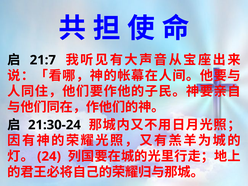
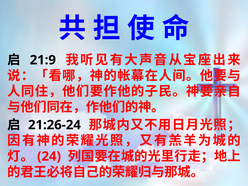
21:7: 21:7 -> 21:9 (43, 60)
21:30-24: 21:30-24 -> 21:26-24 (54, 125)
